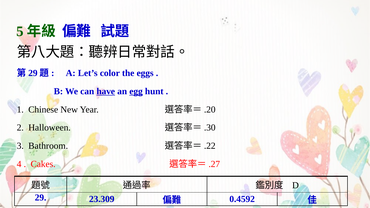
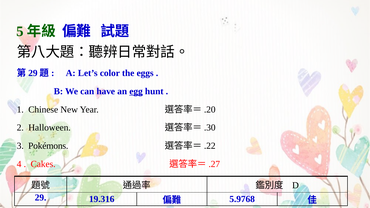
have underline: present -> none (106, 91)
Bathroom: Bathroom -> Pokémons (48, 146)
23.309: 23.309 -> 19.316 (102, 199)
0.4592: 0.4592 -> 5.9768 (242, 199)
